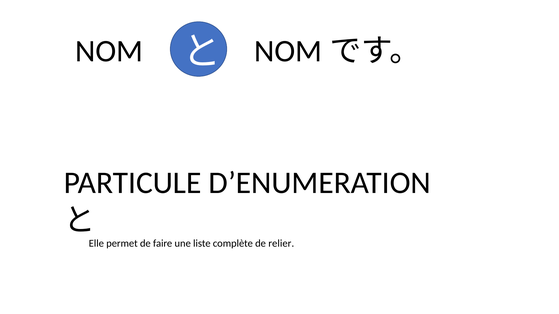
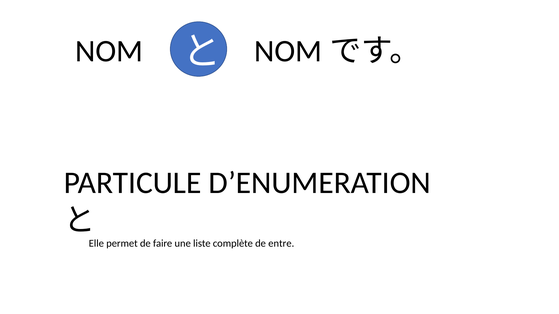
relier: relier -> entre (281, 244)
